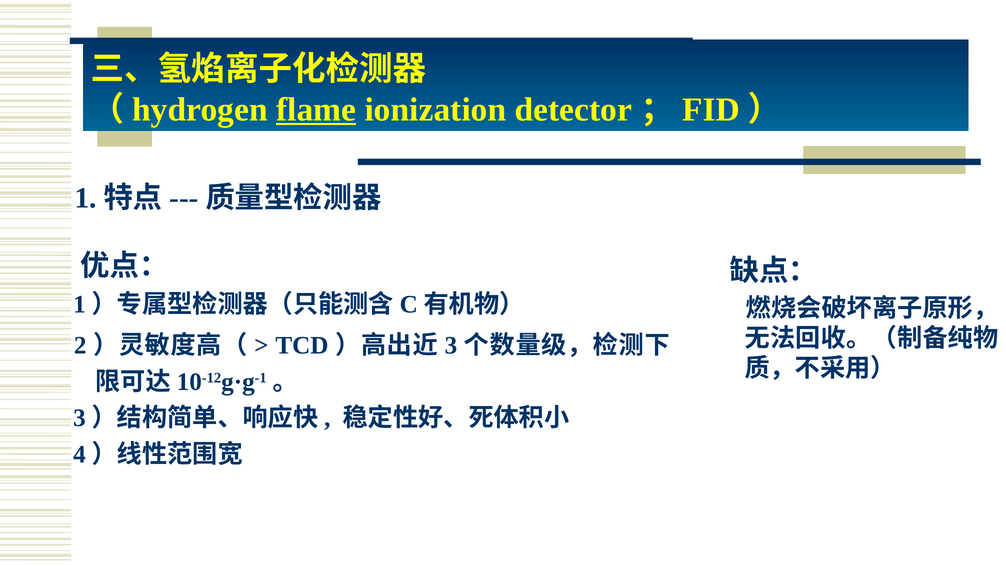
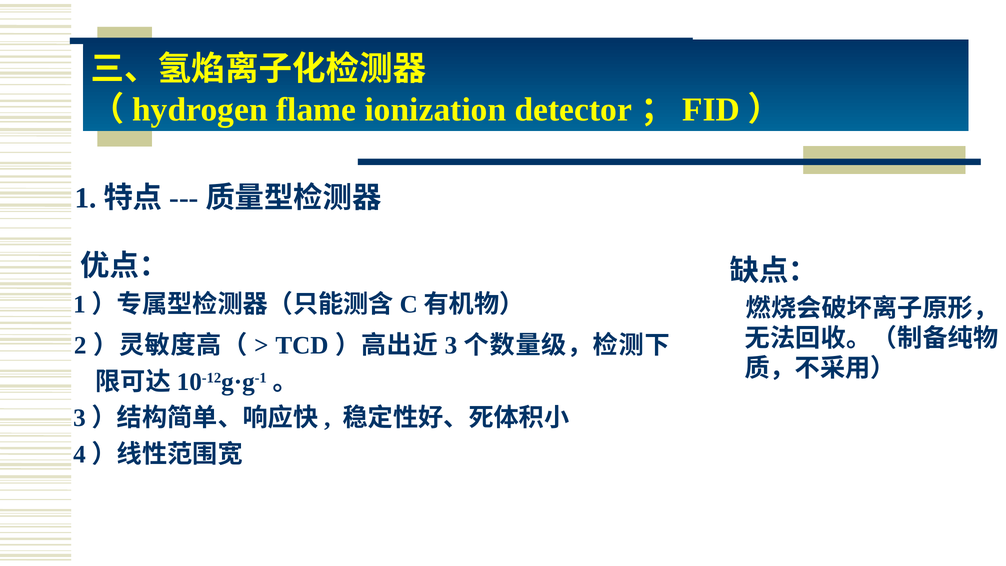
flame underline: present -> none (316, 109)
